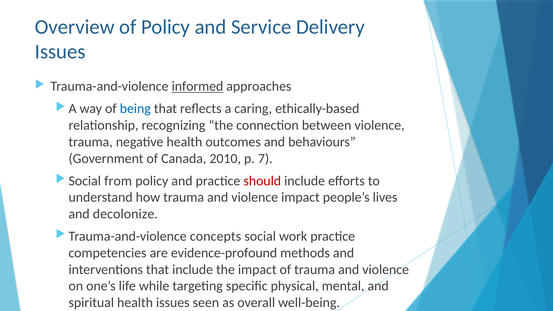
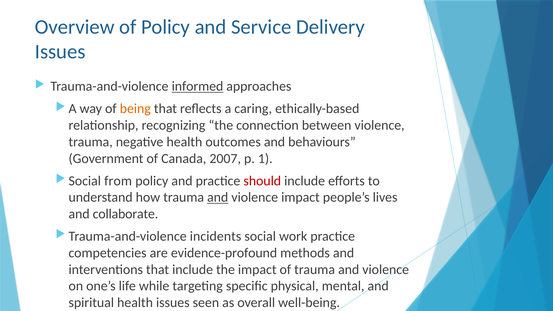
being colour: blue -> orange (135, 109)
2010: 2010 -> 2007 (225, 158)
7: 7 -> 1 (265, 158)
and underline: none -> present (218, 197)
decolonize: decolonize -> collaborate (125, 214)
concepts: concepts -> incidents (216, 236)
